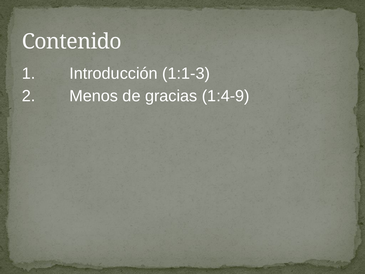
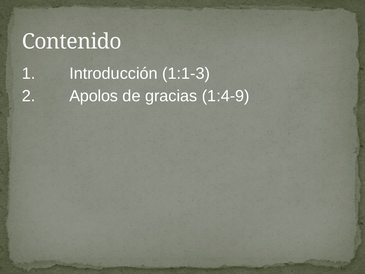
Menos: Menos -> Apolos (94, 96)
